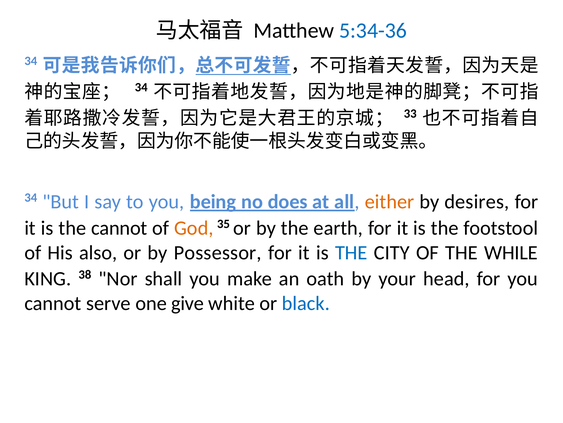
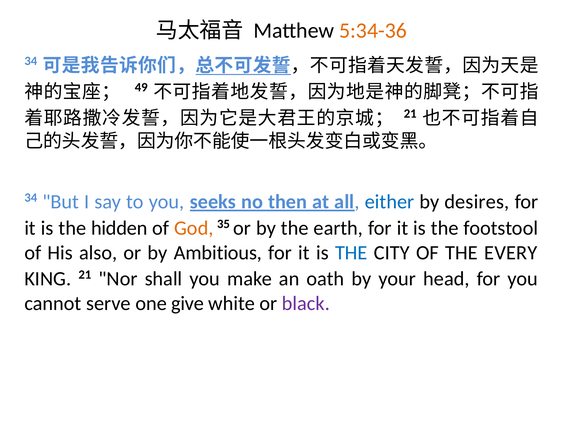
5:34-36 colour: blue -> orange (373, 31)
34: 34 -> 49 (141, 87)
33: 33 -> 21 (410, 113)
being: being -> seeks (213, 201)
does: does -> then (288, 201)
either colour: orange -> blue (390, 201)
the cannot: cannot -> hidden (119, 228)
Possessor: Possessor -> Ambitious (218, 252)
WHILE: WHILE -> EVERY (511, 252)
KING 38: 38 -> 21 (85, 274)
black colour: blue -> purple (306, 303)
